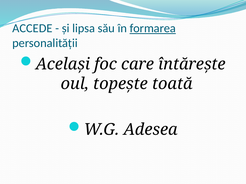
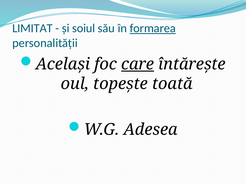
ACCEDE: ACCEDE -> LIMITAT (32, 28)
lipsa: lipsa -> soiul (84, 28)
care underline: none -> present (138, 64)
